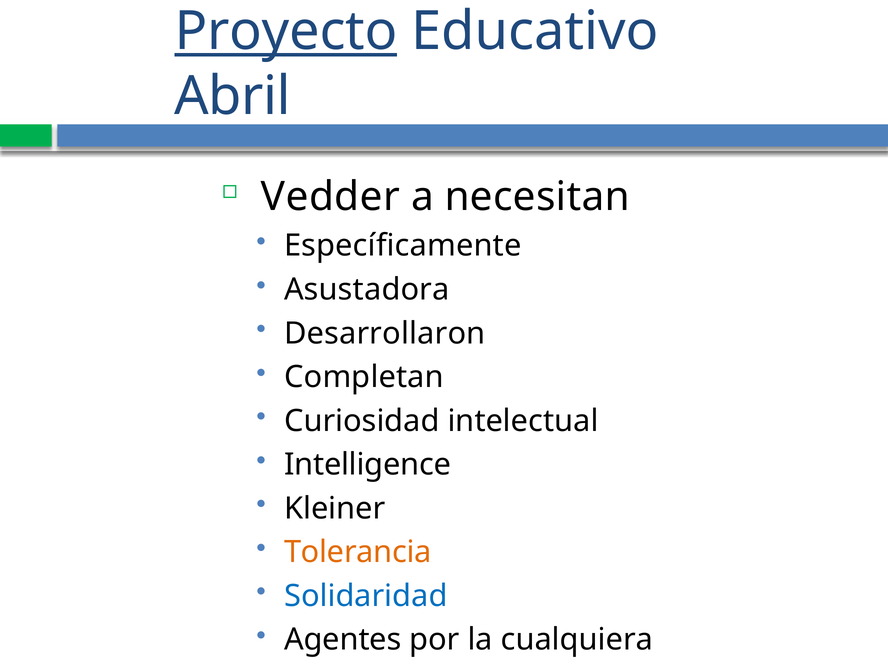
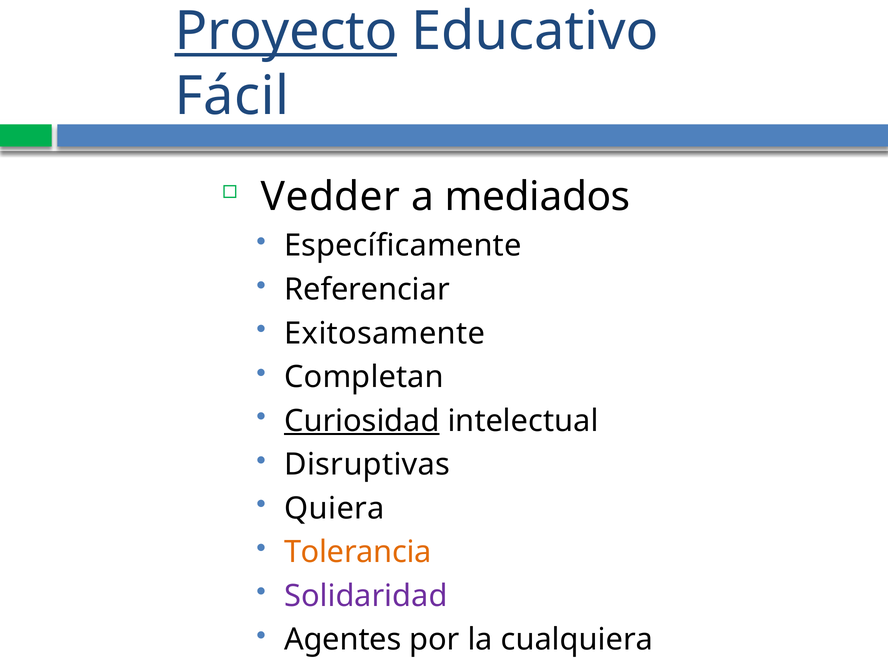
Abril: Abril -> Fácil (232, 97)
necesitan: necesitan -> mediados (537, 197)
Asustadora: Asustadora -> Referenciar (367, 290)
Desarrollaron: Desarrollaron -> Exitosamente (385, 333)
Curiosidad underline: none -> present (362, 421)
Intelligence: Intelligence -> Disruptivas (367, 465)
Kleiner: Kleiner -> Quiera (335, 508)
Solidaridad colour: blue -> purple (366, 596)
